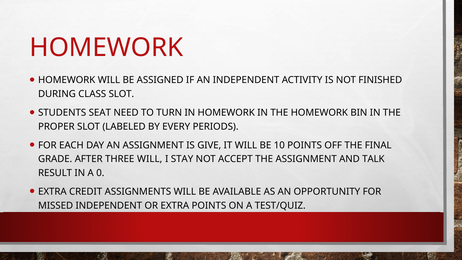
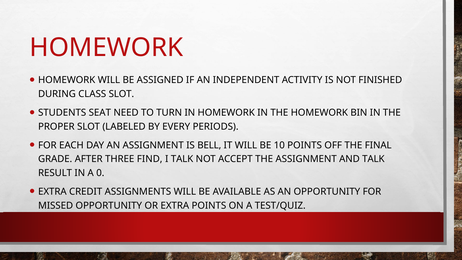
GIVE: GIVE -> BELL (209, 145)
THREE WILL: WILL -> FIND (150, 159)
I STAY: STAY -> TALK (182, 159)
MISSED INDEPENDENT: INDEPENDENT -> OPPORTUNITY (109, 205)
